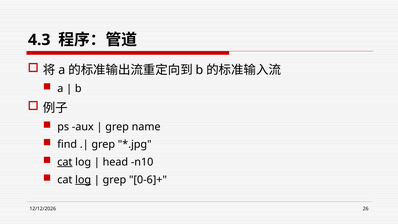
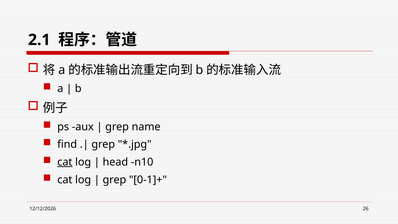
4.3: 4.3 -> 2.1 (39, 40)
log underline: present -> none (83, 180)
0-6]+: 0-6]+ -> 0-1]+ (148, 180)
